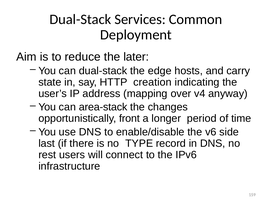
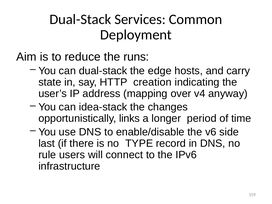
later: later -> runs (136, 57)
area-stack: area-stack -> idea-stack (103, 107)
front: front -> links (129, 119)
rest: rest -> rule (47, 155)
